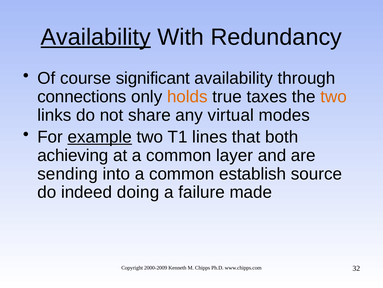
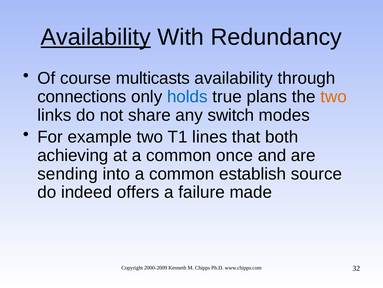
significant: significant -> multicasts (153, 78)
holds colour: orange -> blue (187, 96)
taxes: taxes -> plans (267, 96)
virtual: virtual -> switch (231, 115)
example underline: present -> none (100, 137)
layer: layer -> once (235, 155)
doing: doing -> offers (138, 192)
